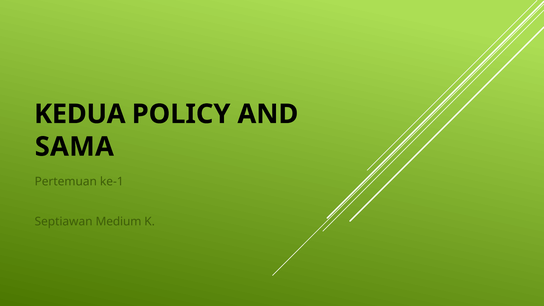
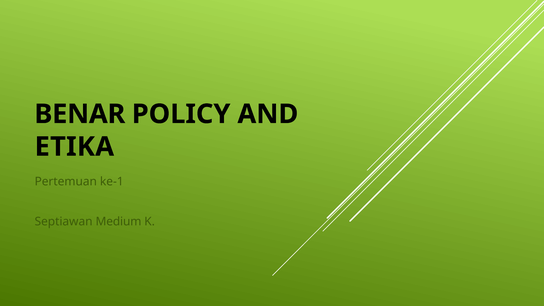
KEDUA: KEDUA -> BENAR (80, 114)
SAMA: SAMA -> ETIKA (74, 147)
